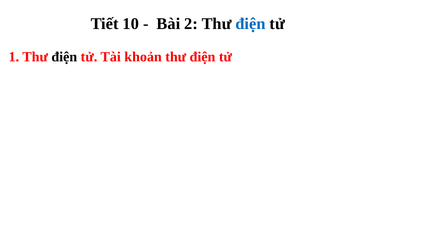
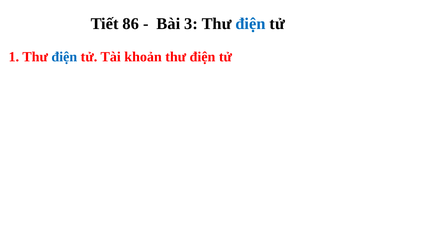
10: 10 -> 86 (131, 24)
2: 2 -> 3 (191, 24)
điện colour: black -> blue (64, 57)
